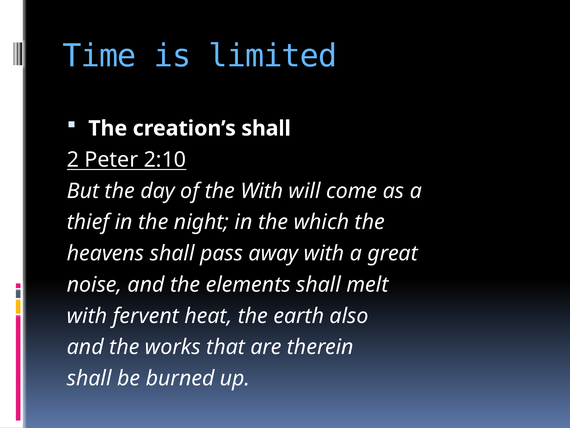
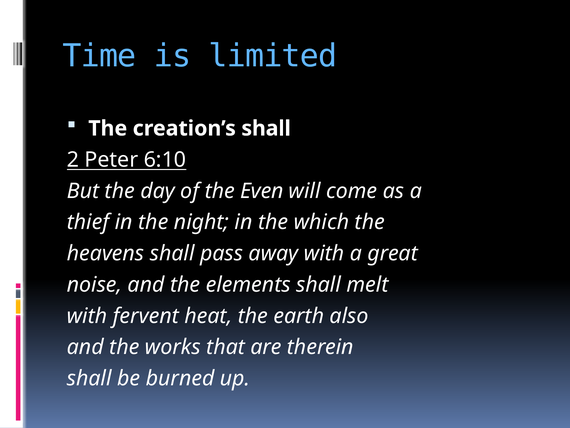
2:10: 2:10 -> 6:10 (165, 160)
the With: With -> Even (262, 191)
